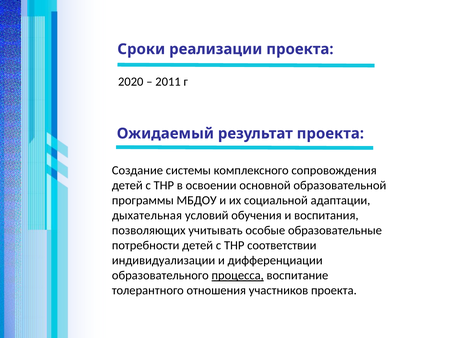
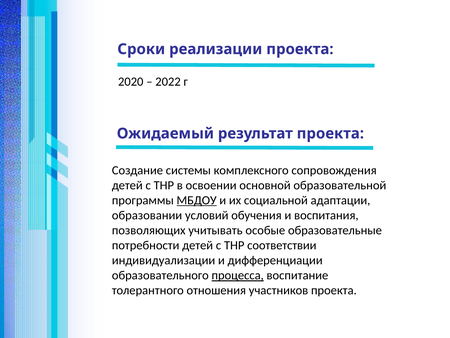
2011: 2011 -> 2022 (168, 82)
МБДОУ underline: none -> present (197, 200)
дыхательная: дыхательная -> образовании (147, 215)
